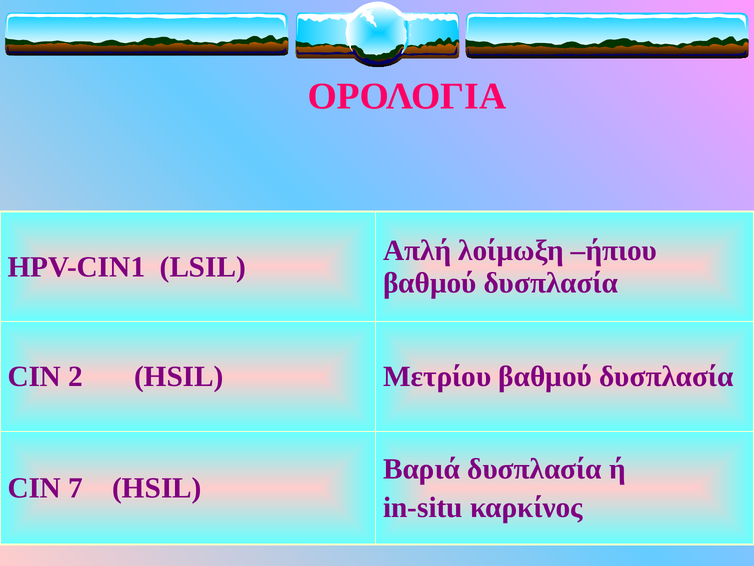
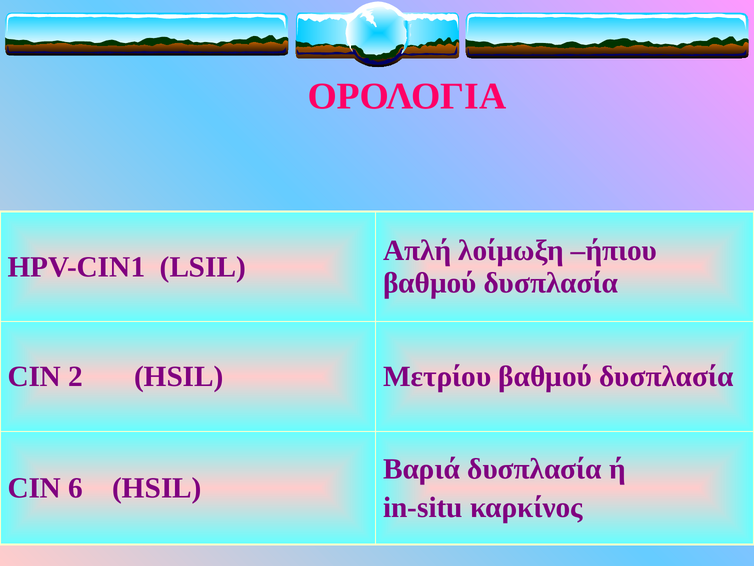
7: 7 -> 6 (76, 488)
